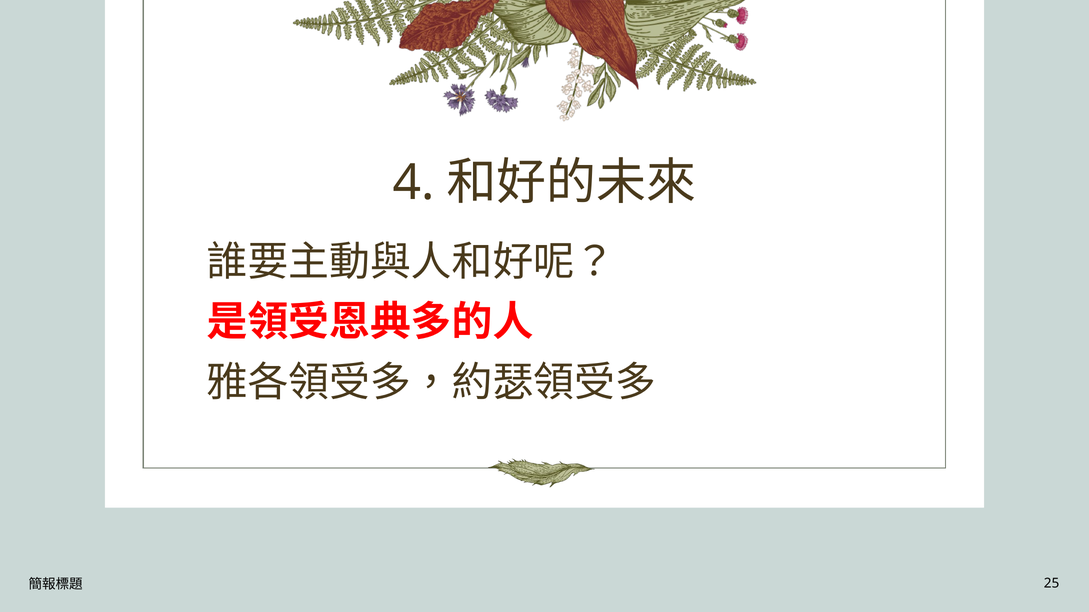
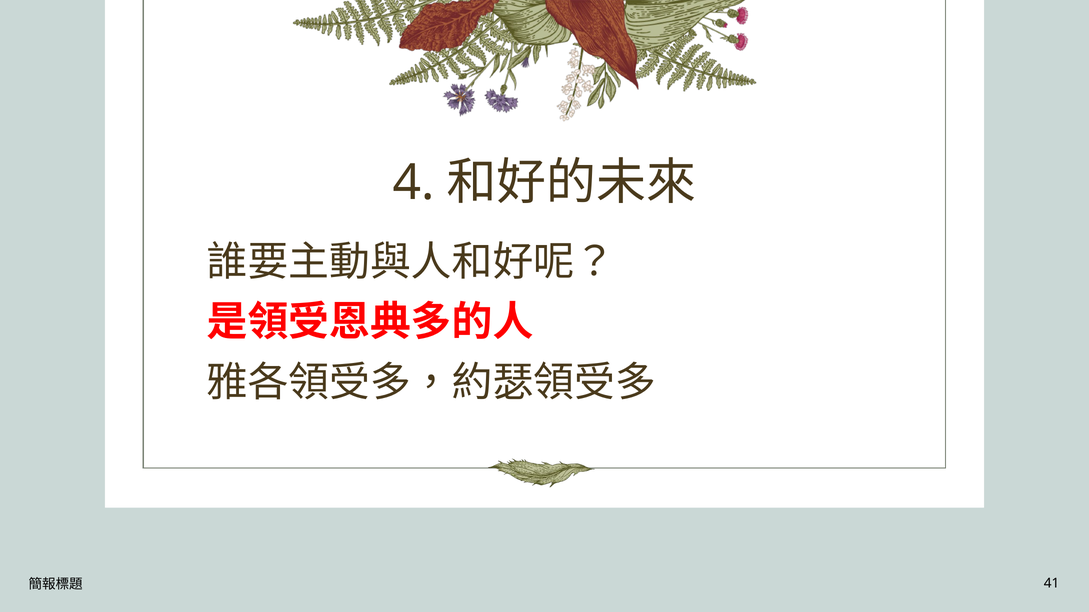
25: 25 -> 41 (1052, 584)
